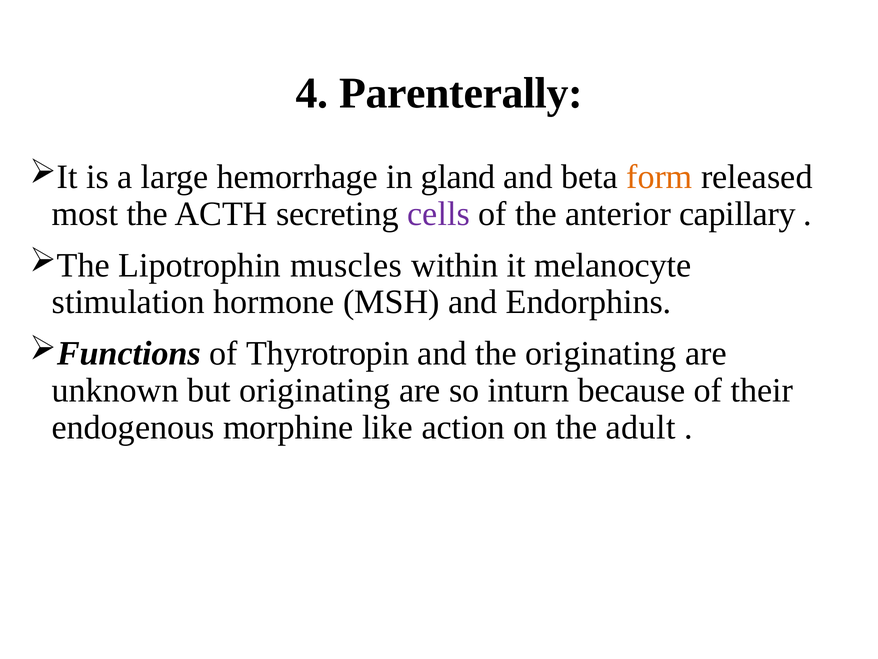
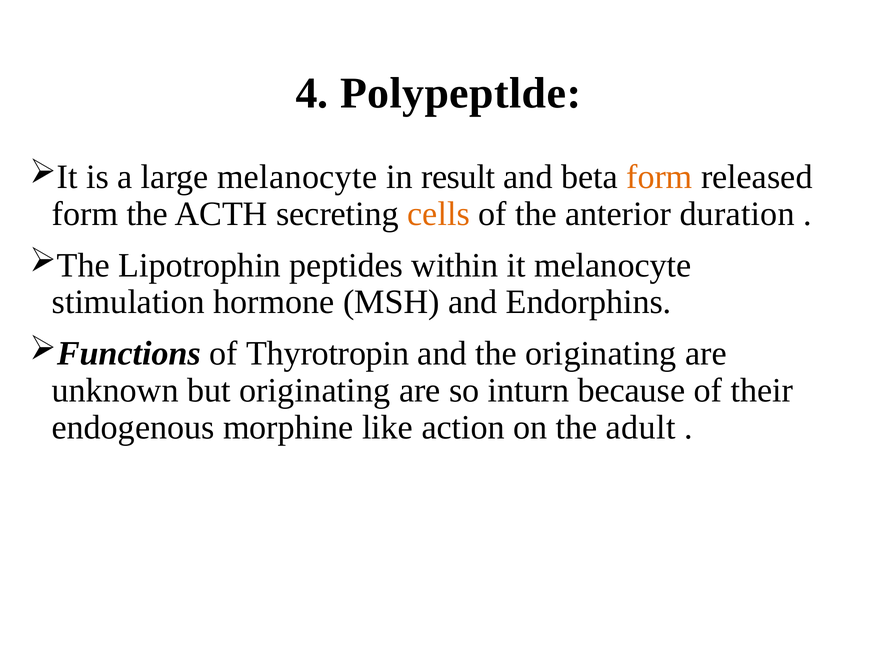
Parenterally: Parenterally -> Polypeptlde (461, 93)
large hemorrhage: hemorrhage -> melanocyte (297, 177)
gland: gland -> result (458, 177)
most: most -> form (85, 214)
cells colour: purple -> orange (439, 214)
capillary: capillary -> duration (737, 214)
muscles: muscles -> peptides (346, 265)
